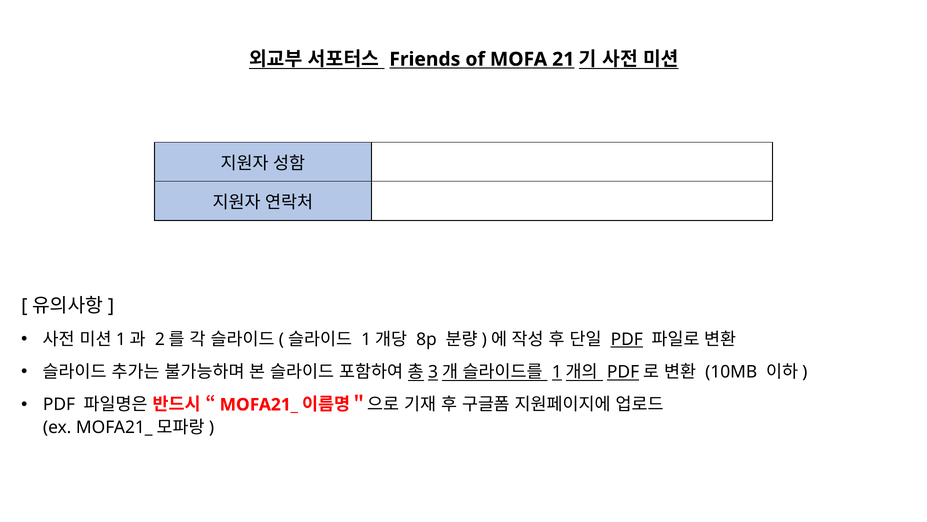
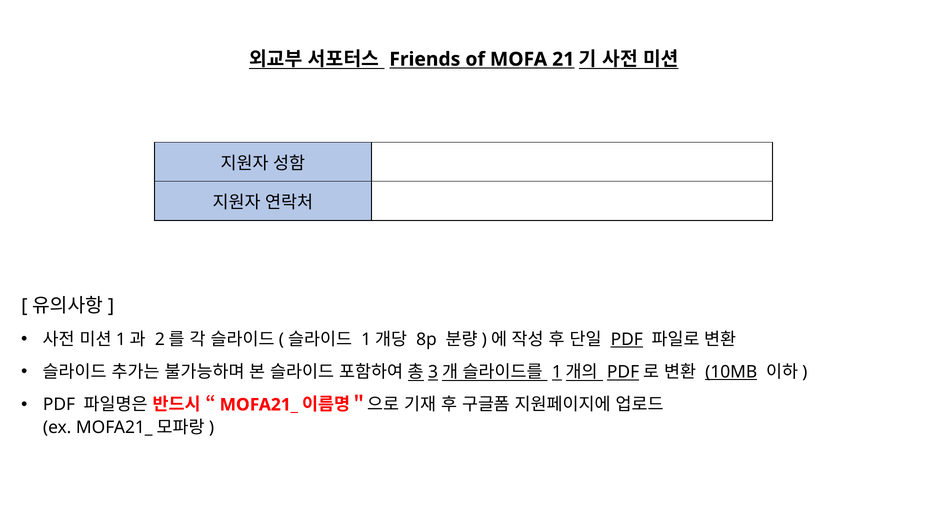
10MB underline: none -> present (731, 372)
